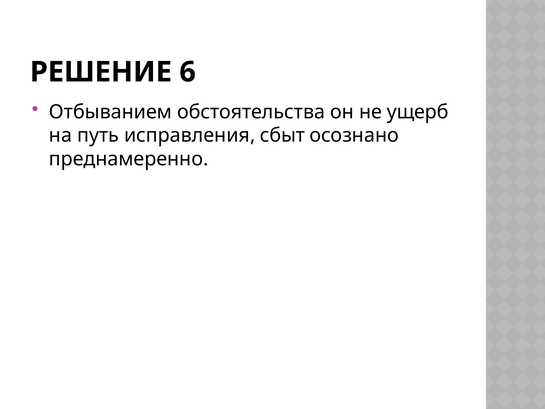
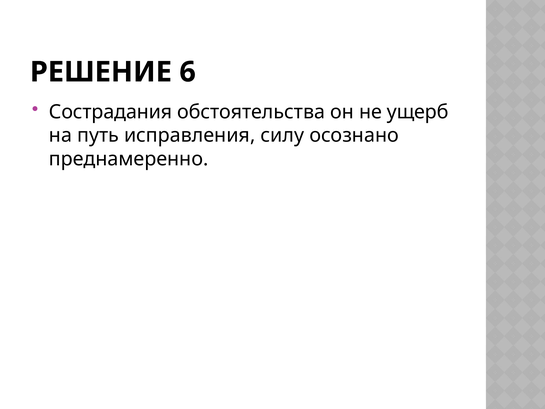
Отбыванием: Отбыванием -> Сострадания (111, 112)
сбыт: сбыт -> силу (282, 135)
